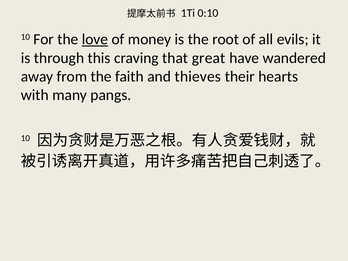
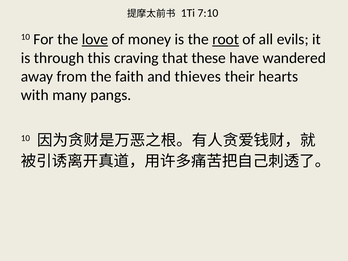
0:10: 0:10 -> 7:10 (208, 13)
root underline: none -> present (226, 39)
great: great -> these (209, 58)
